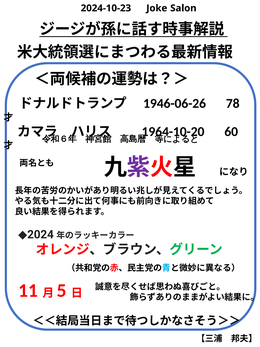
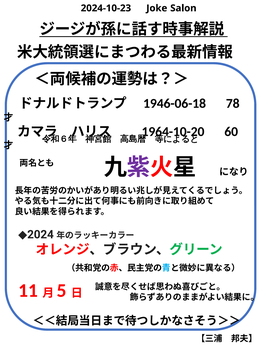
1946-06-26: 1946-06-26 -> 1946-06-18 (175, 103)
